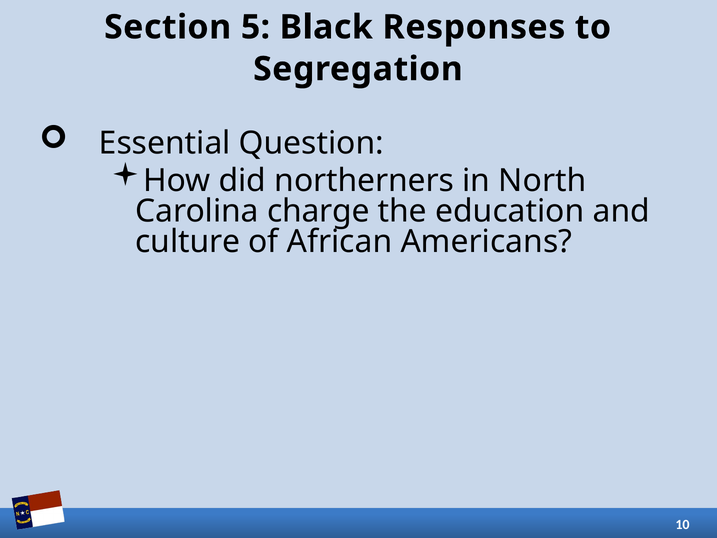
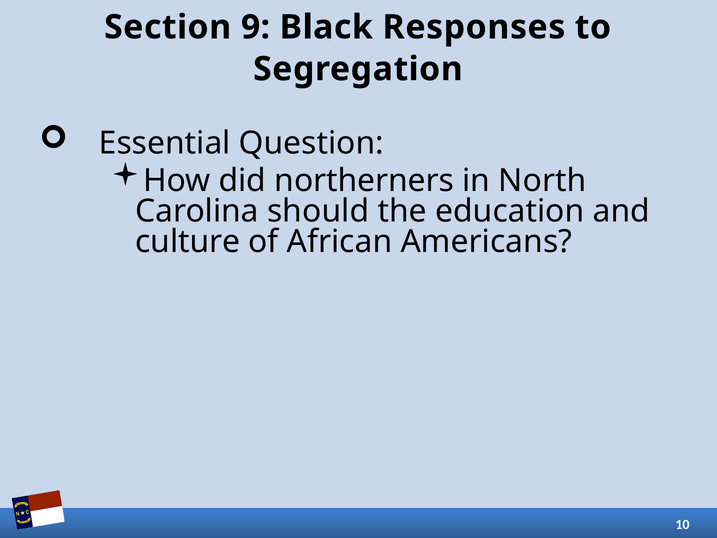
5: 5 -> 9 (255, 27)
charge: charge -> should (318, 211)
